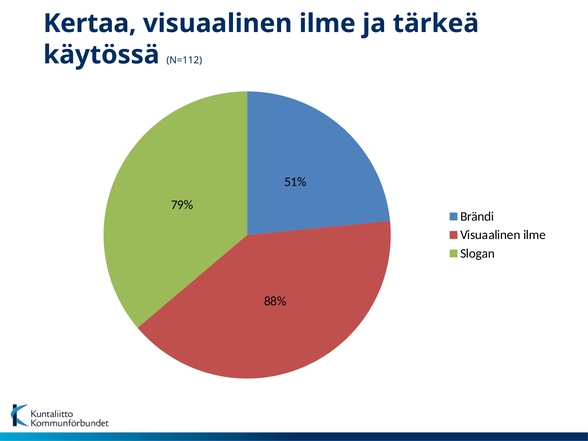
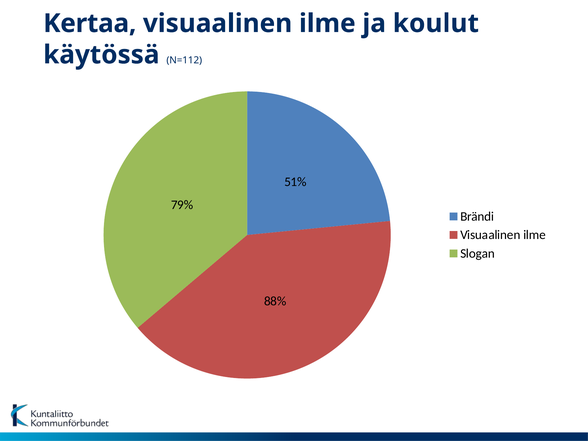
tärkeä: tärkeä -> koulut (436, 23)
